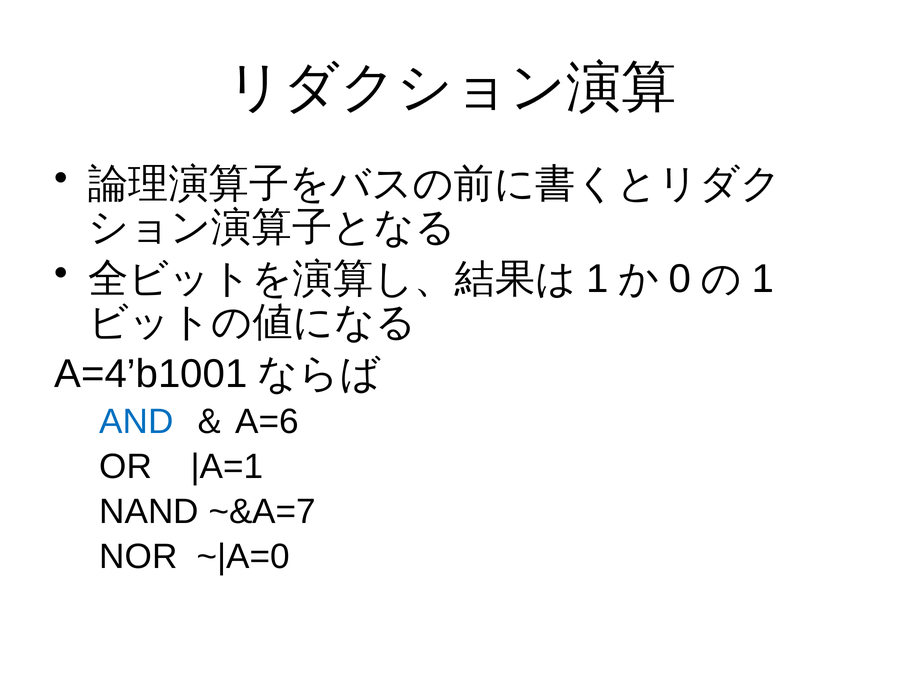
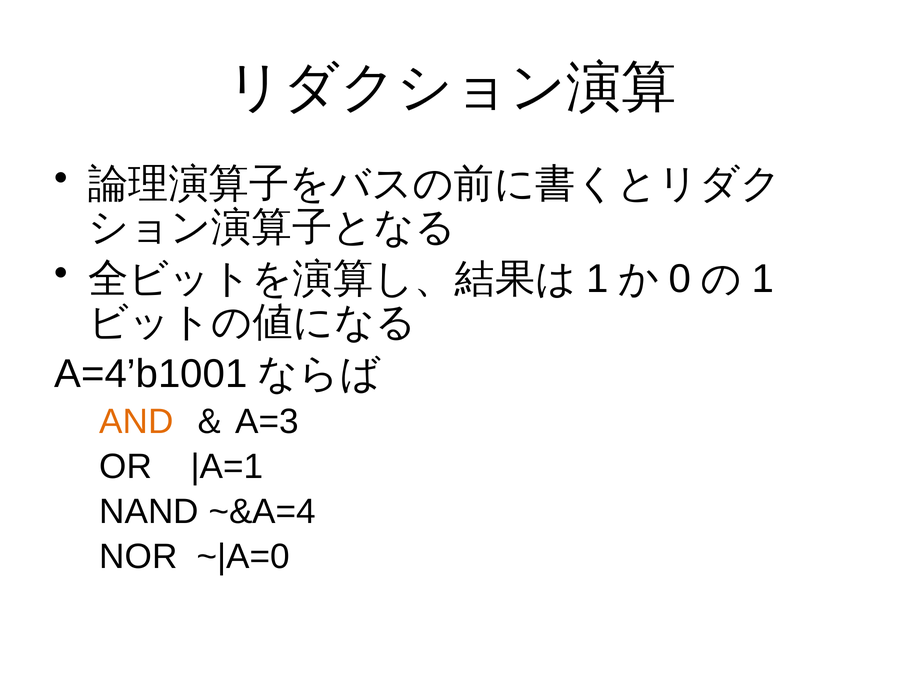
AND colour: blue -> orange (136, 422)
A=6: A=6 -> A=3 (267, 422)
~&A=7: ~&A=7 -> ~&A=4 (262, 512)
